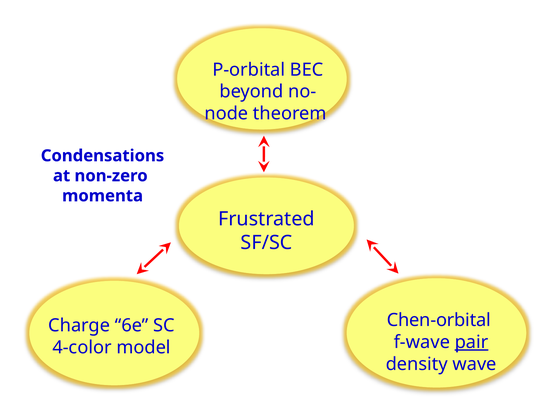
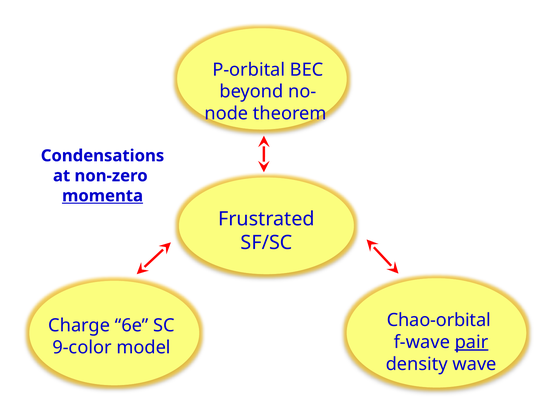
momenta underline: none -> present (103, 196)
Chen-orbital: Chen-orbital -> Chao-orbital (439, 320)
4-color: 4-color -> 9-color (82, 348)
